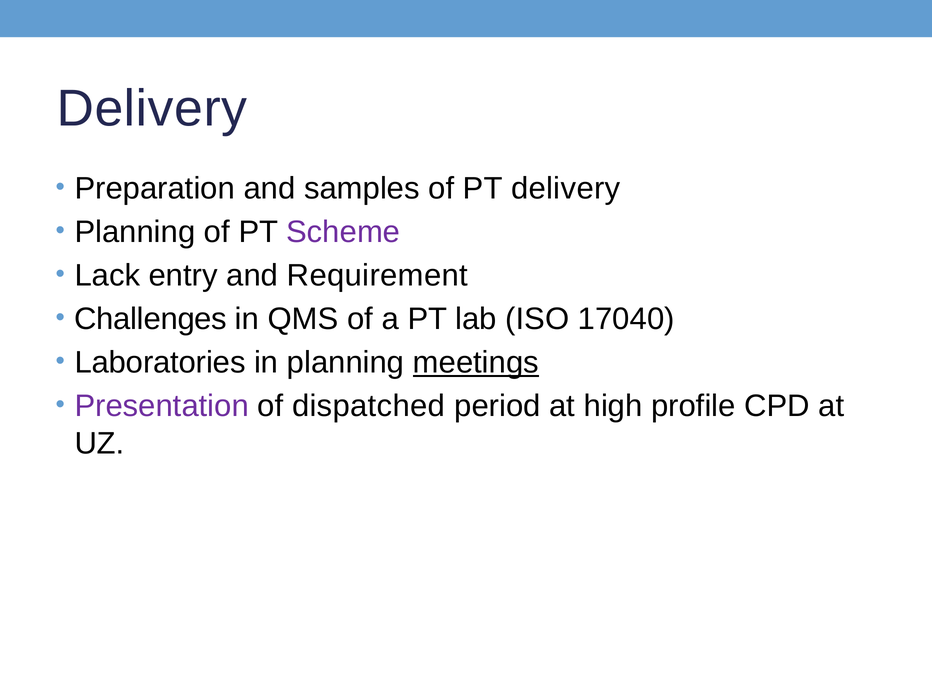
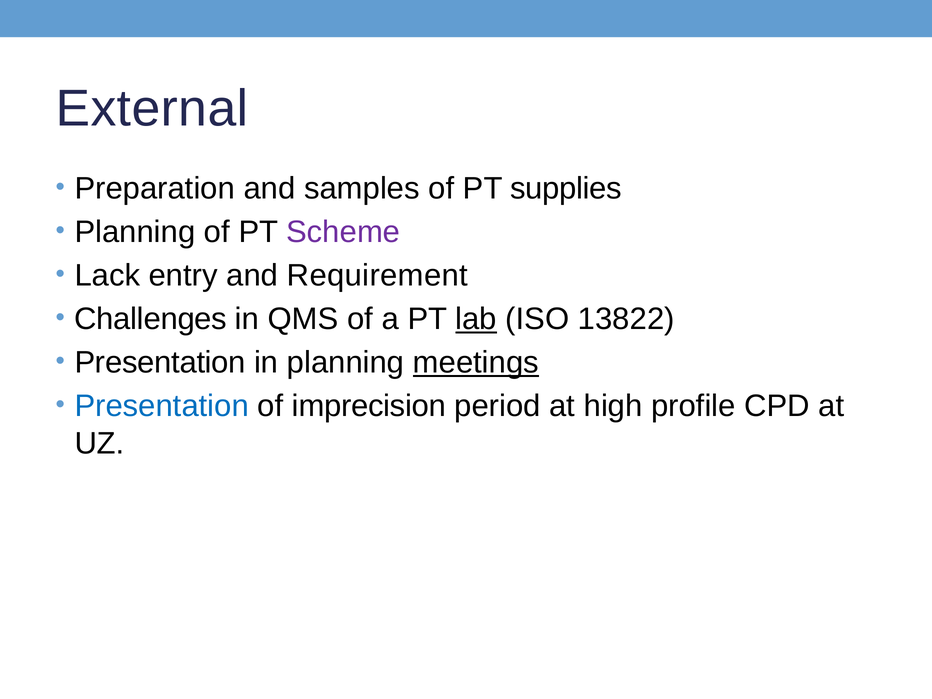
Delivery: Delivery -> External (152, 108)
PT delivery: delivery -> supplies (566, 189)
lab underline: none -> present (476, 319)
17040: 17040 -> 13822 (626, 319)
Laboratories: Laboratories -> Presentation (160, 363)
Presentation colour: purple -> blue (162, 406)
dispatched: dispatched -> imprecision (369, 406)
